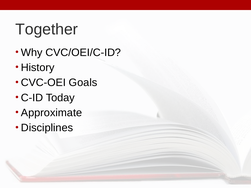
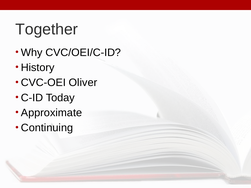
Goals: Goals -> Oliver (83, 83)
Disciplines: Disciplines -> Continuing (47, 128)
